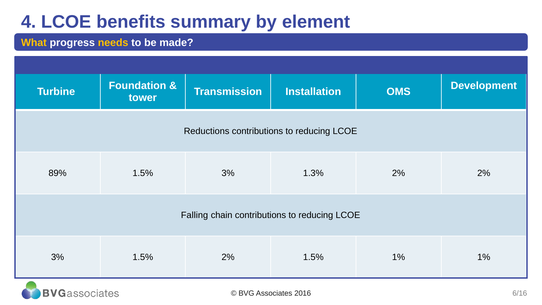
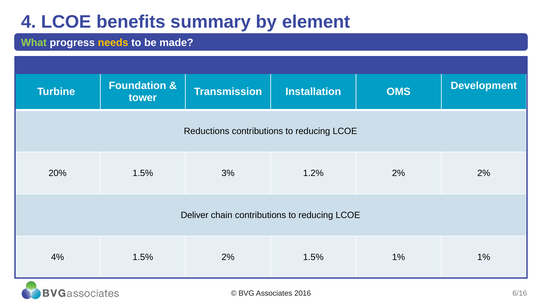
What colour: yellow -> light green (34, 43)
89%: 89% -> 20% (58, 173)
1.3%: 1.3% -> 1.2% (313, 173)
Falling: Falling -> Deliver (195, 215)
3%: 3% -> 4% (58, 257)
